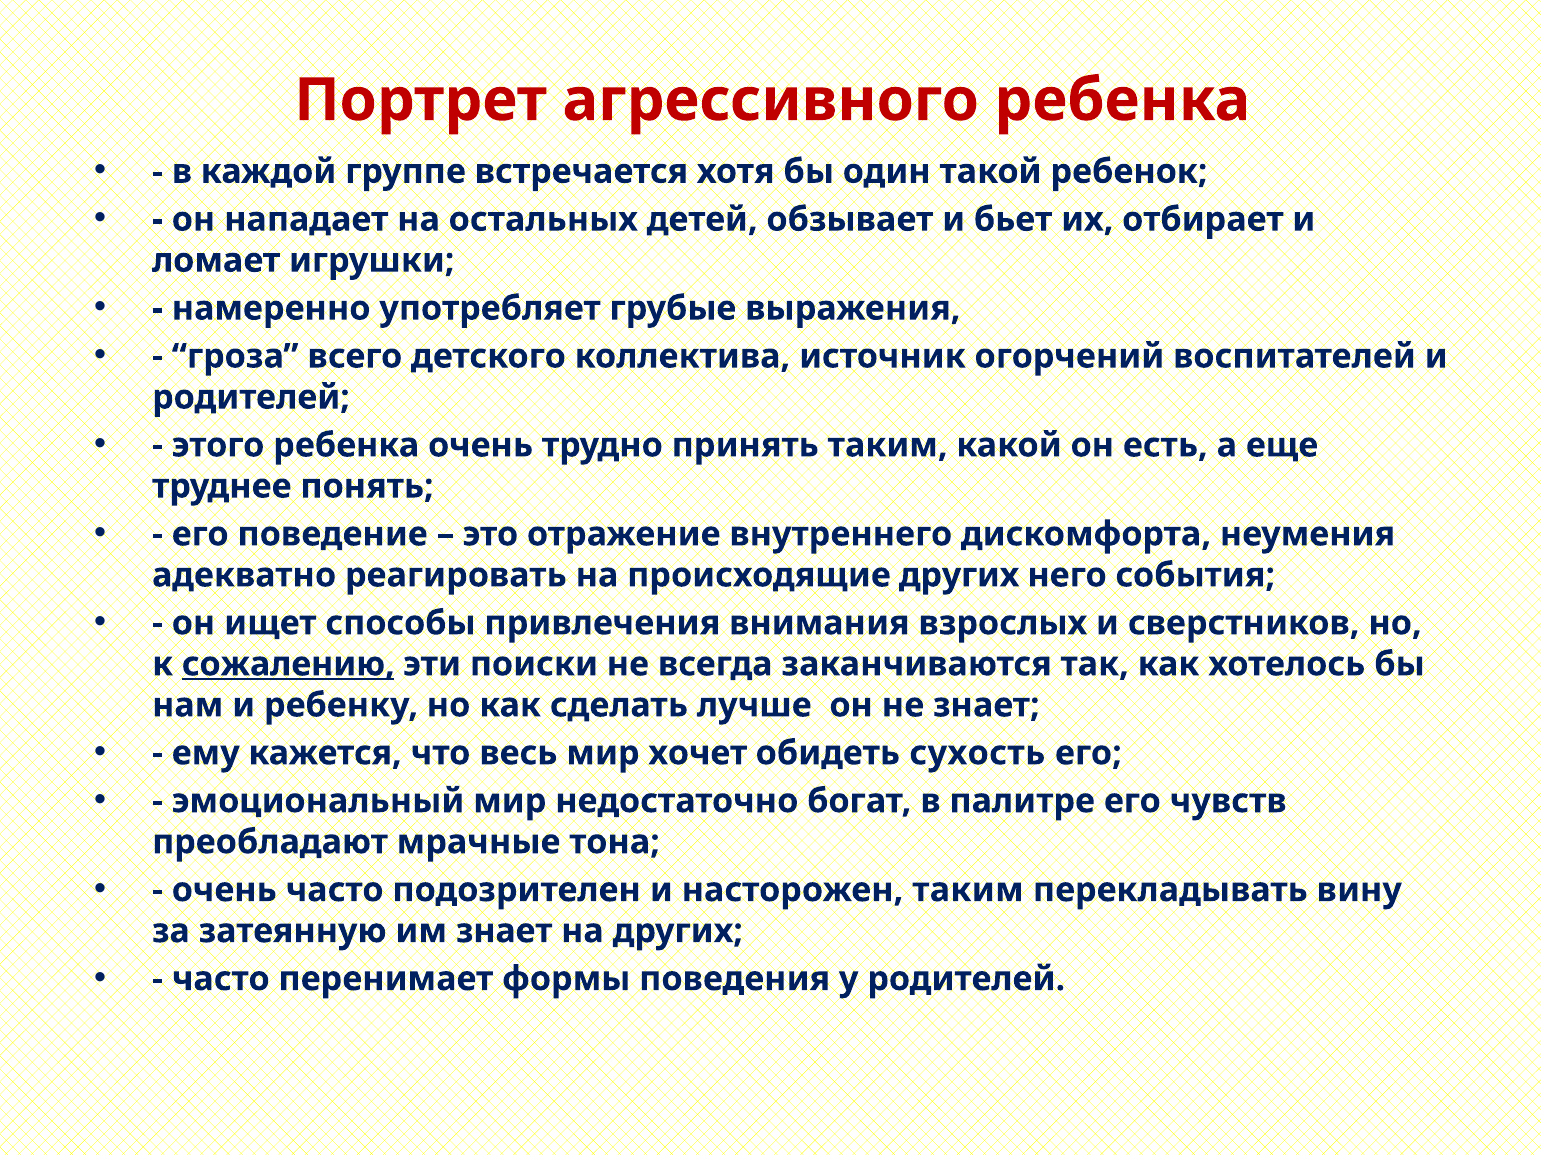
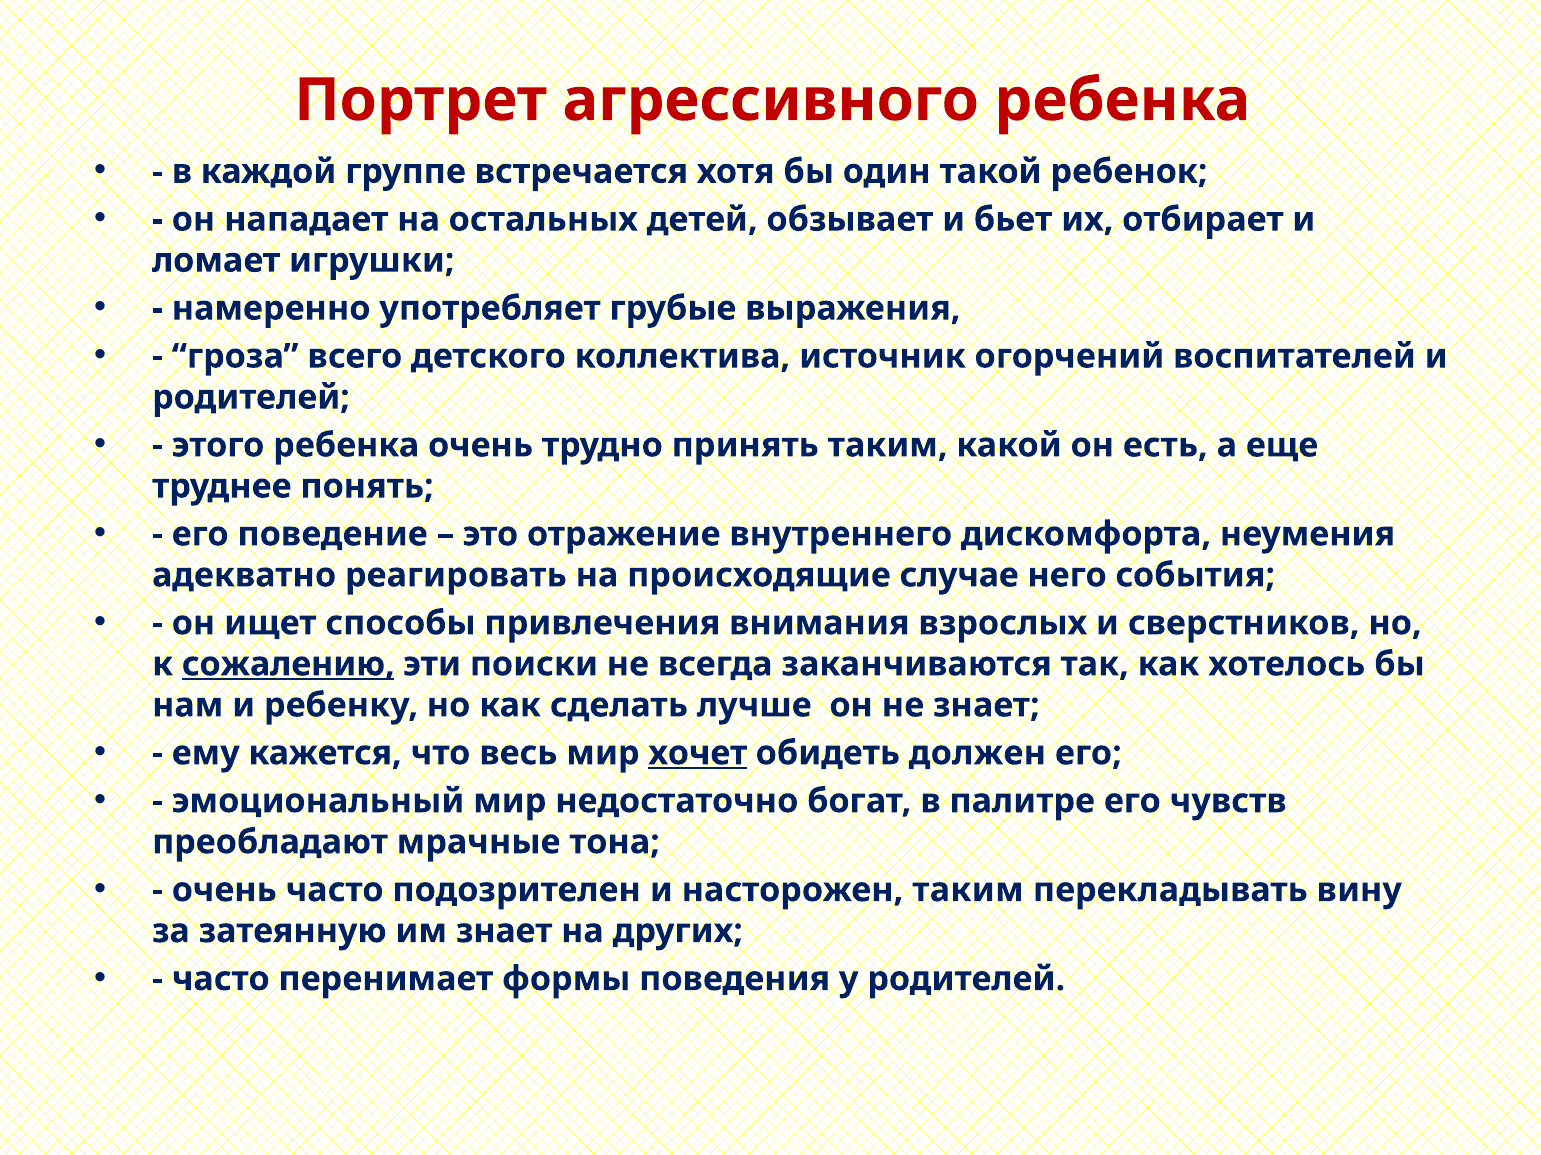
происходящие других: других -> случае (959, 576)
хочет underline: none -> present (698, 754)
сухость: сухость -> должен (977, 754)
